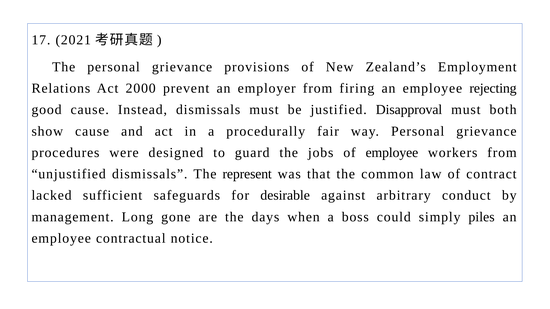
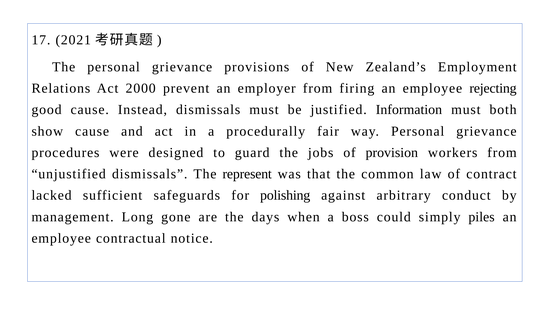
Disapproval: Disapproval -> Information (409, 110)
of employee: employee -> provision (392, 153)
desirable: desirable -> polishing (285, 196)
